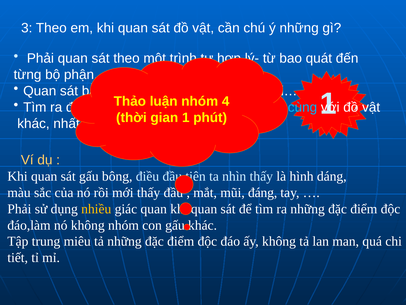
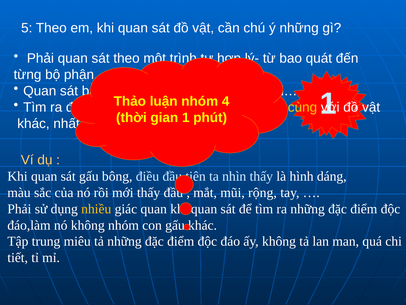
3: 3 -> 5 (27, 28)
cùng colour: light blue -> yellow (302, 107)
đáng: đáng -> rộng (263, 192)
